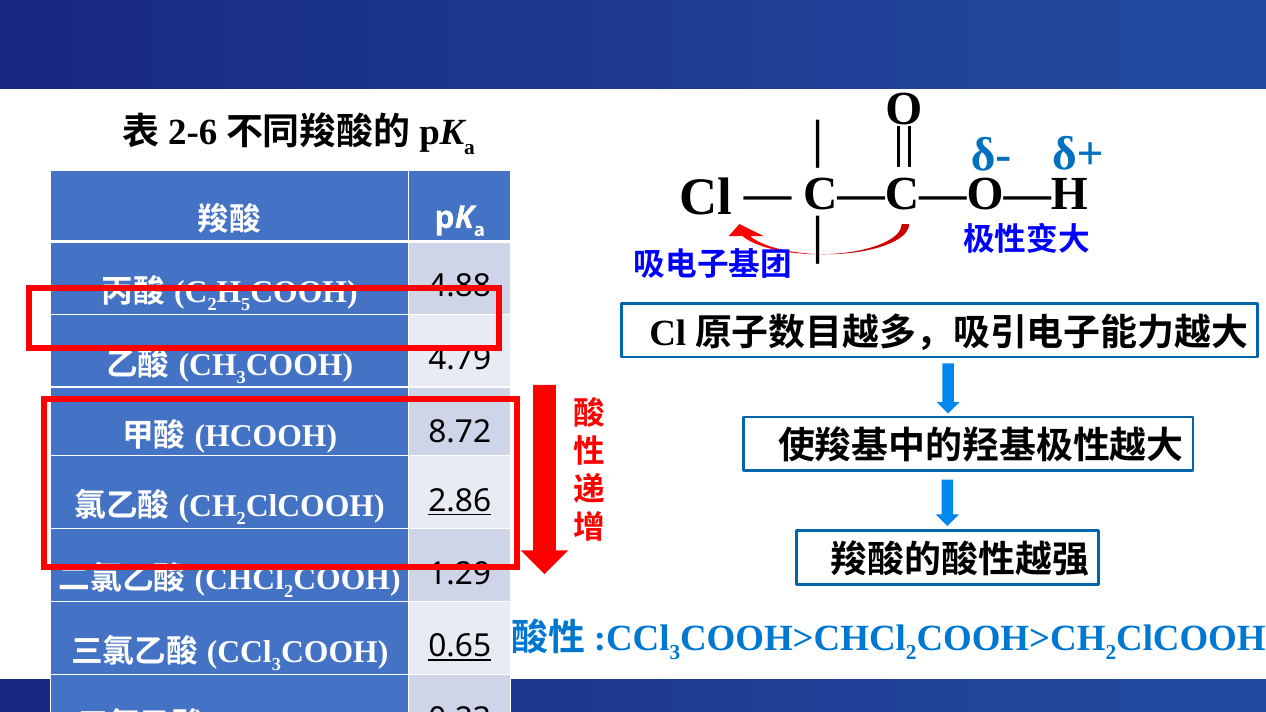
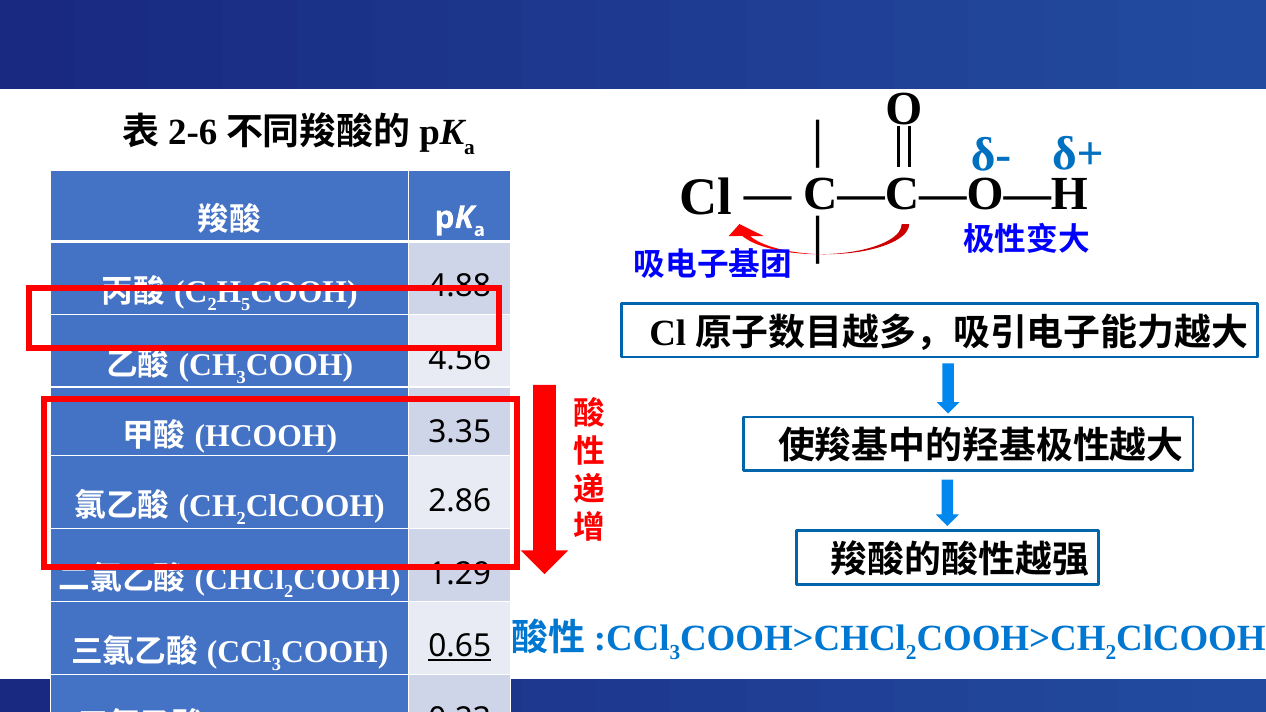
4.79: 4.79 -> 4.56 (460, 359)
8.72: 8.72 -> 3.35 (460, 432)
2.86 underline: present -> none (460, 501)
